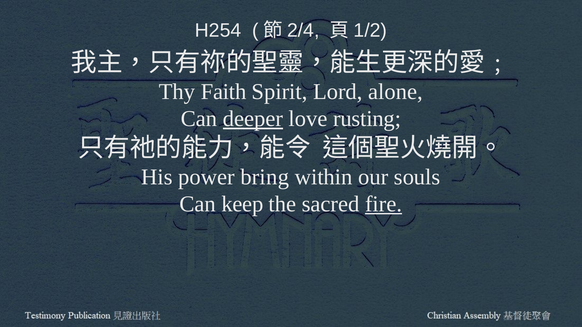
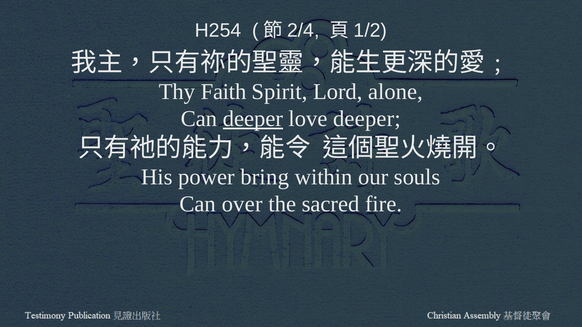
love rusting: rusting -> deeper (367, 119)
keep: keep -> over (242, 204)
fire underline: present -> none (384, 204)
